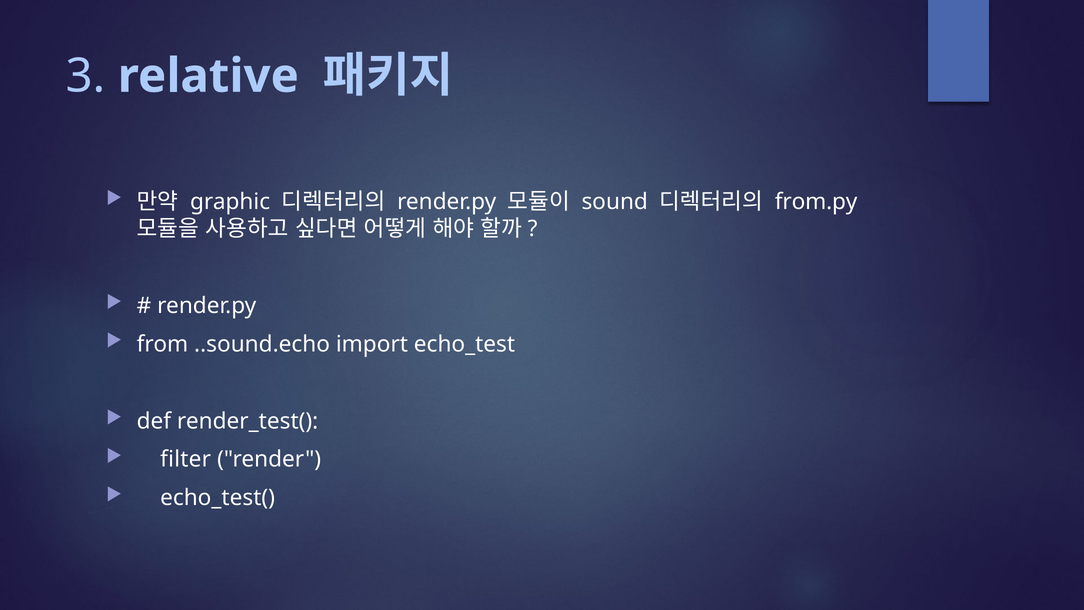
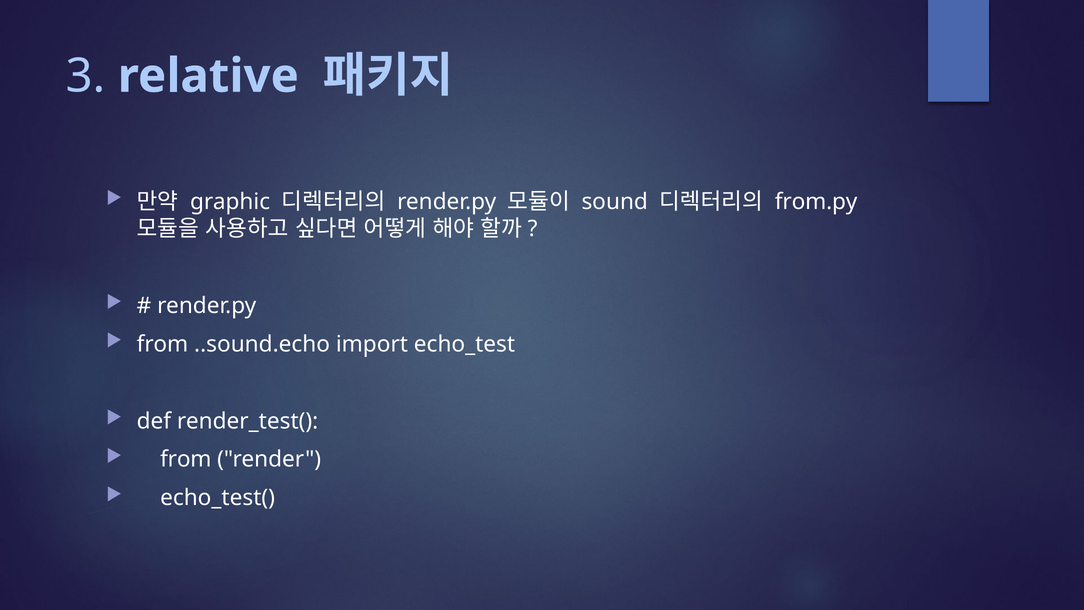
filter: filter -> from (186, 459)
